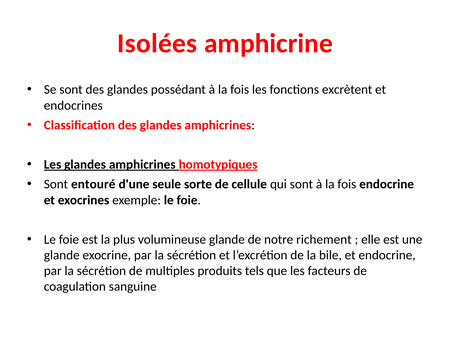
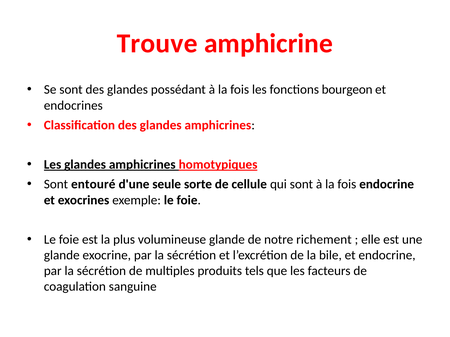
Isolées: Isolées -> Trouve (157, 44)
excrètent: excrètent -> bourgeon (347, 90)
